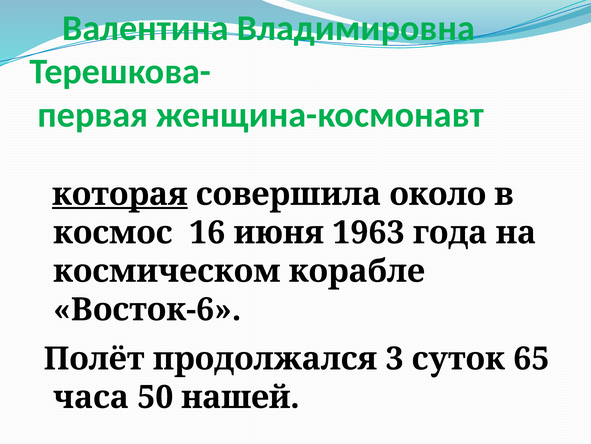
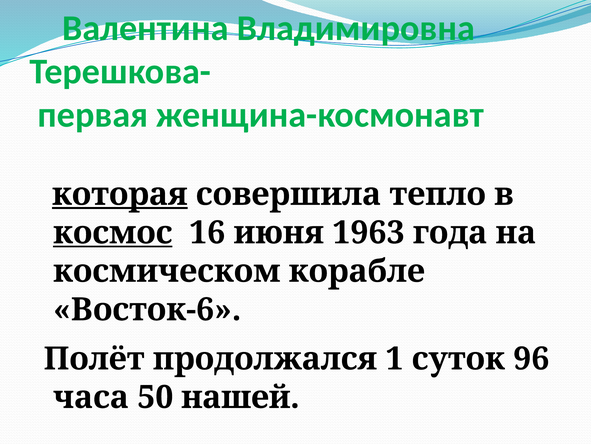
около: около -> тепло (438, 194)
космос underline: none -> present (113, 232)
3: 3 -> 1 (394, 358)
65: 65 -> 96 (531, 358)
